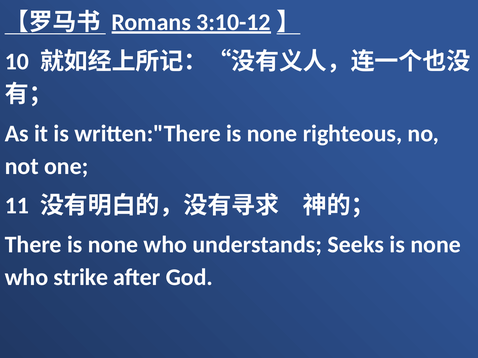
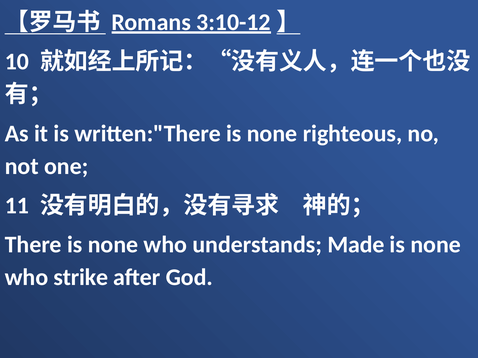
Seeks: Seeks -> Made (356, 245)
